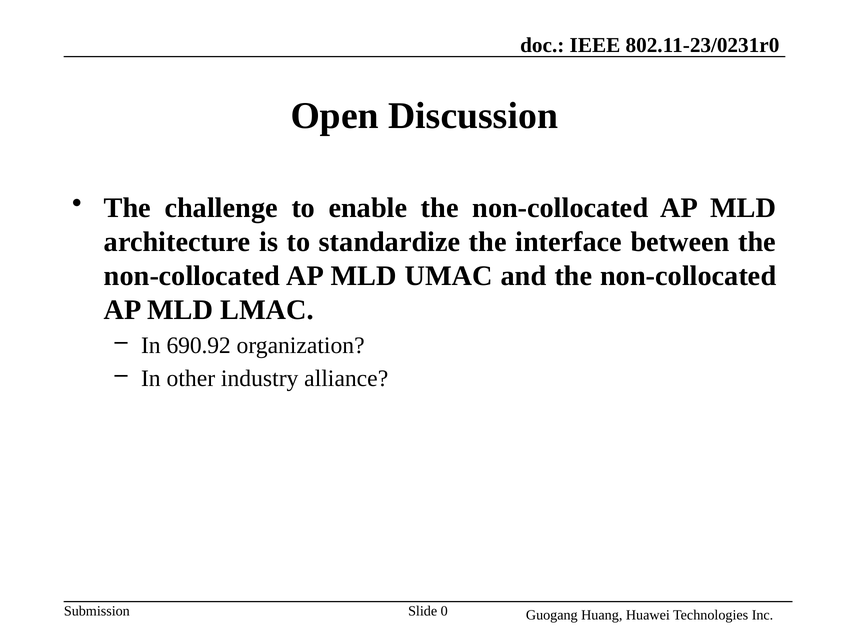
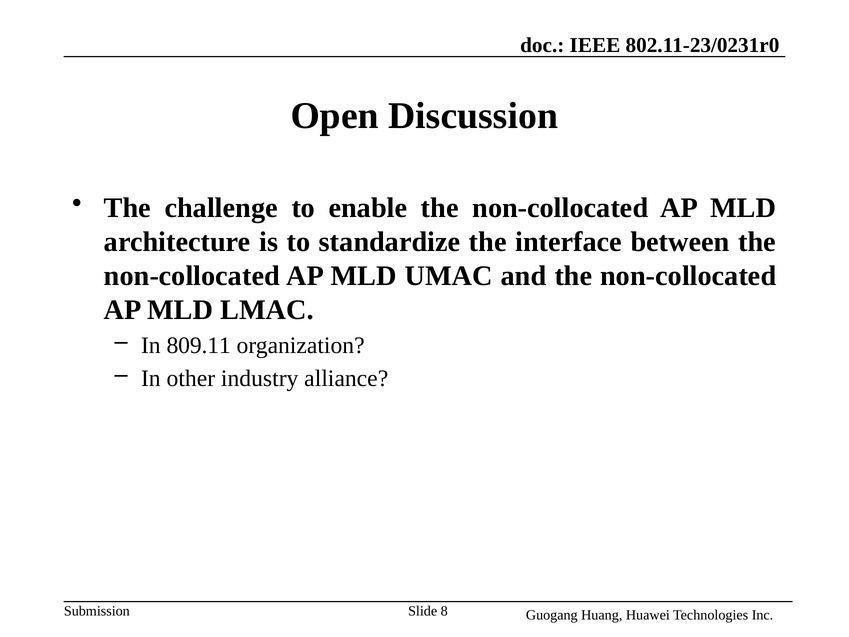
690.92: 690.92 -> 809.11 (199, 345)
0: 0 -> 8 (444, 611)
